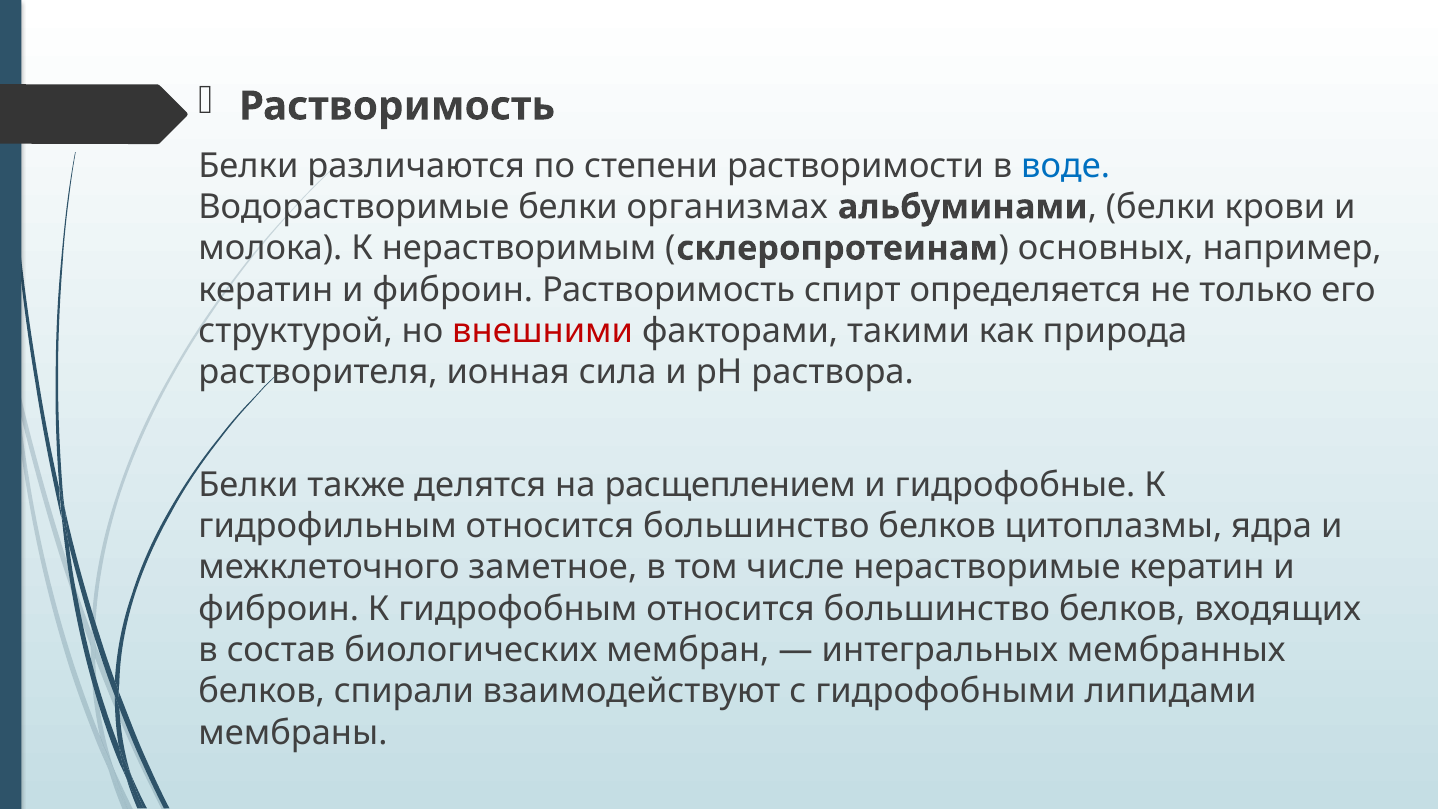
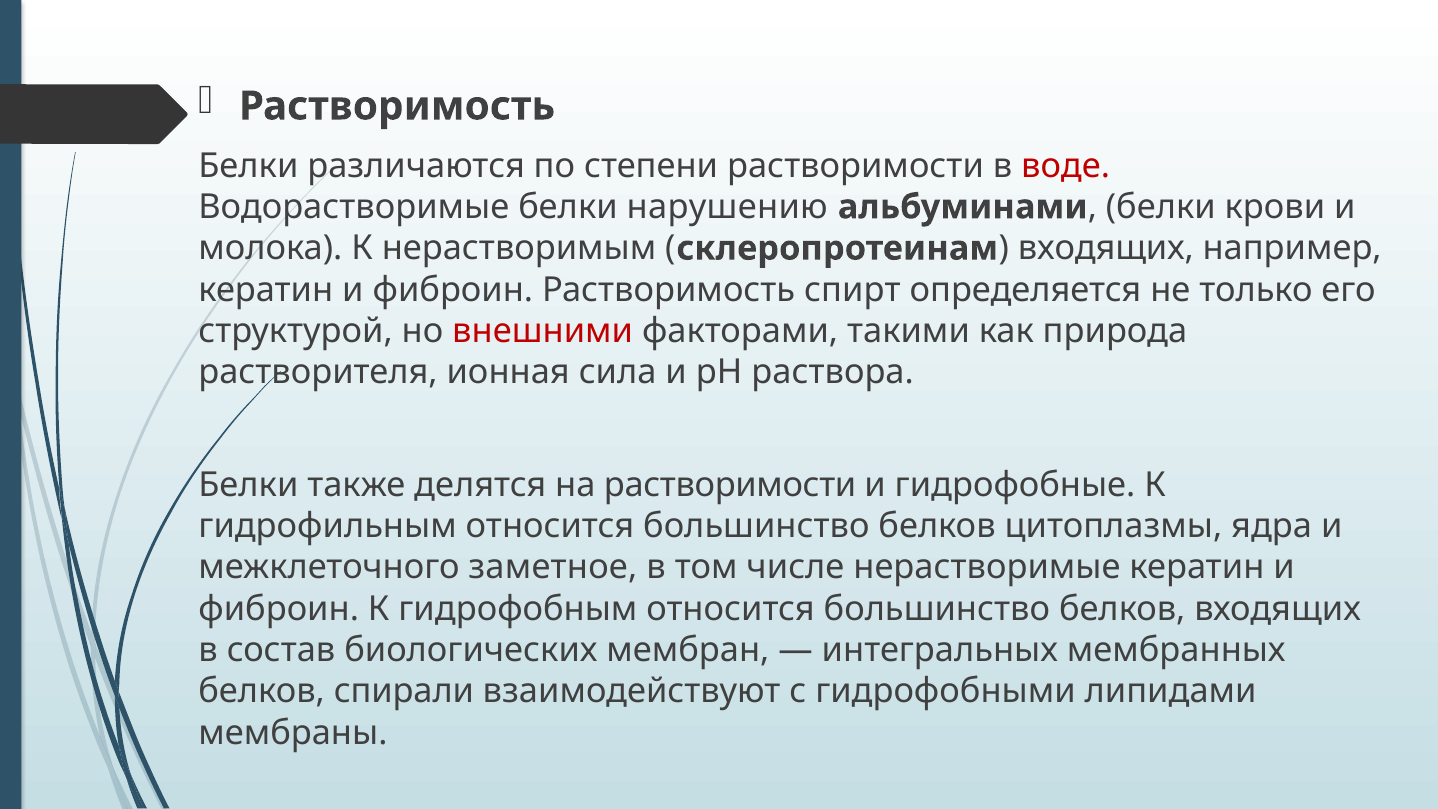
воде colour: blue -> red (1066, 166)
организмах: организмах -> нарушению (727, 207)
основных: основных -> входящих (1106, 248)
на расщеплением: расщеплением -> растворимости (730, 485)
